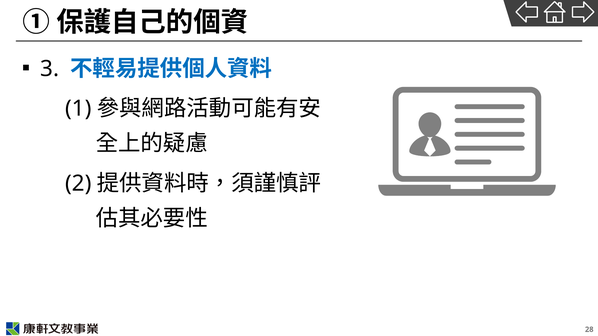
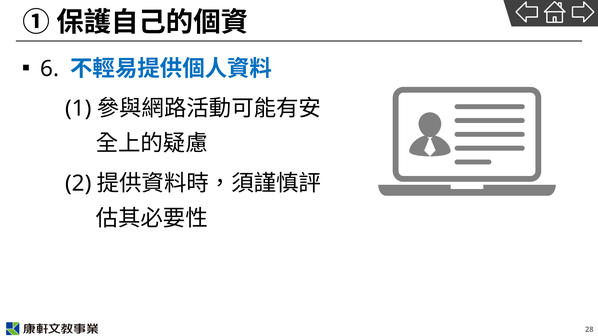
3: 3 -> 6 (50, 69)
